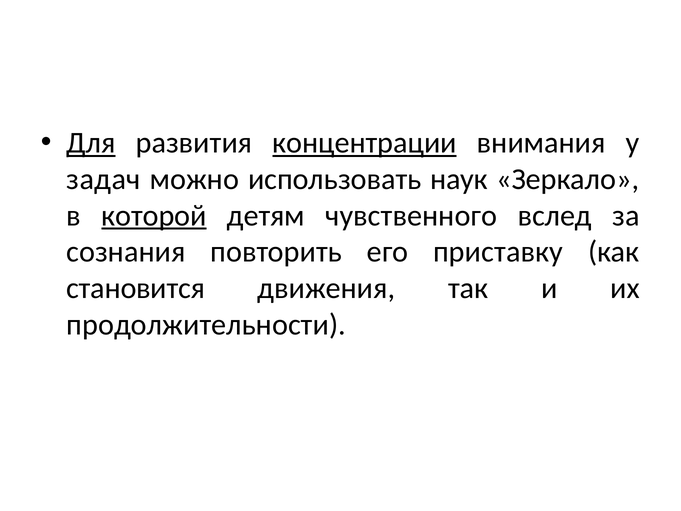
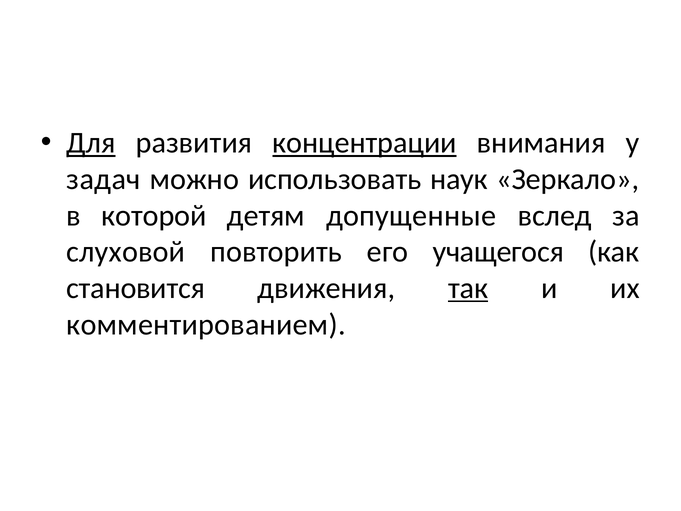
которой underline: present -> none (154, 216)
чувственного: чувственного -> допущенные (411, 216)
сознания: сознания -> слуховой (126, 252)
приставку: приставку -> учащегося (498, 252)
так underline: none -> present (468, 288)
продолжительности: продолжительности -> комментированием (206, 325)
